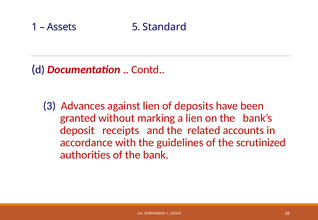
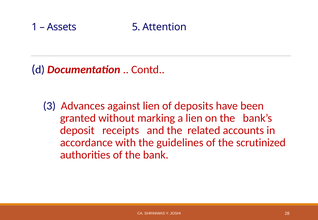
Standard: Standard -> Attention (164, 27)
